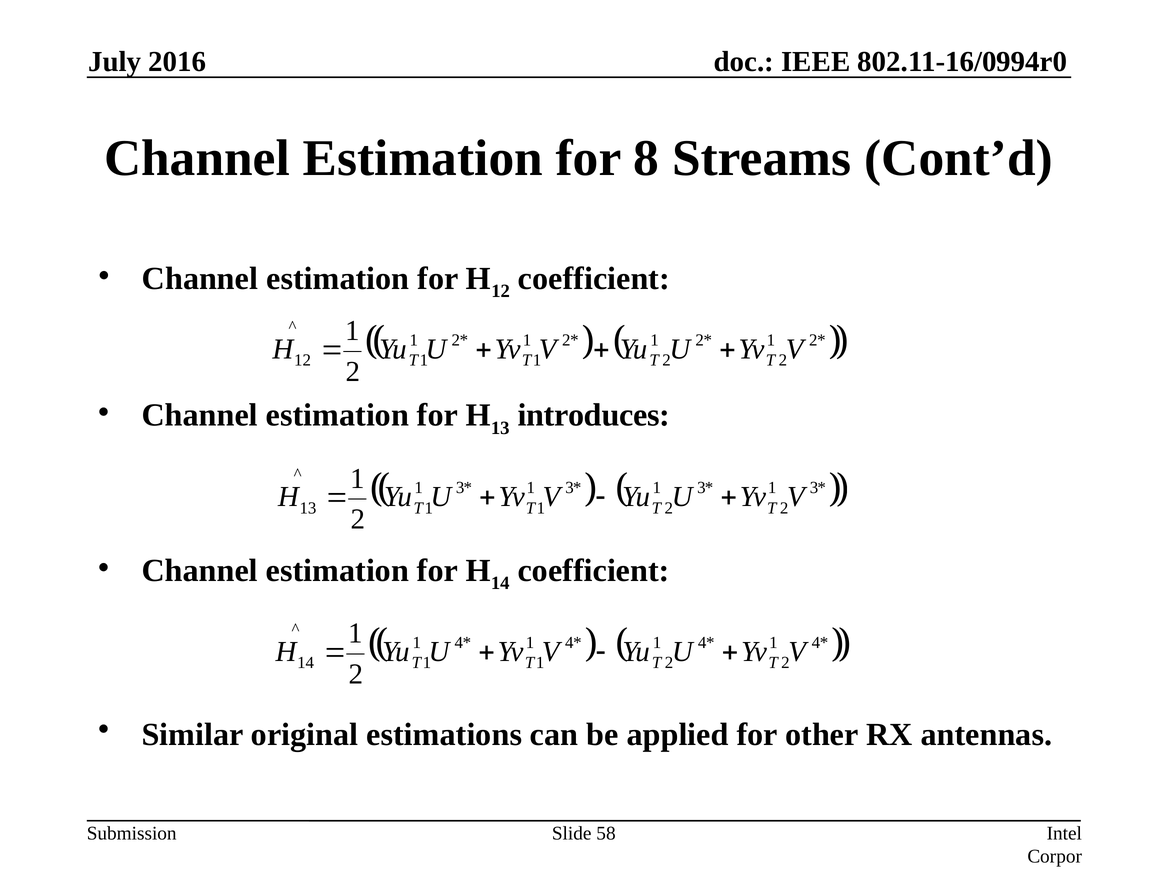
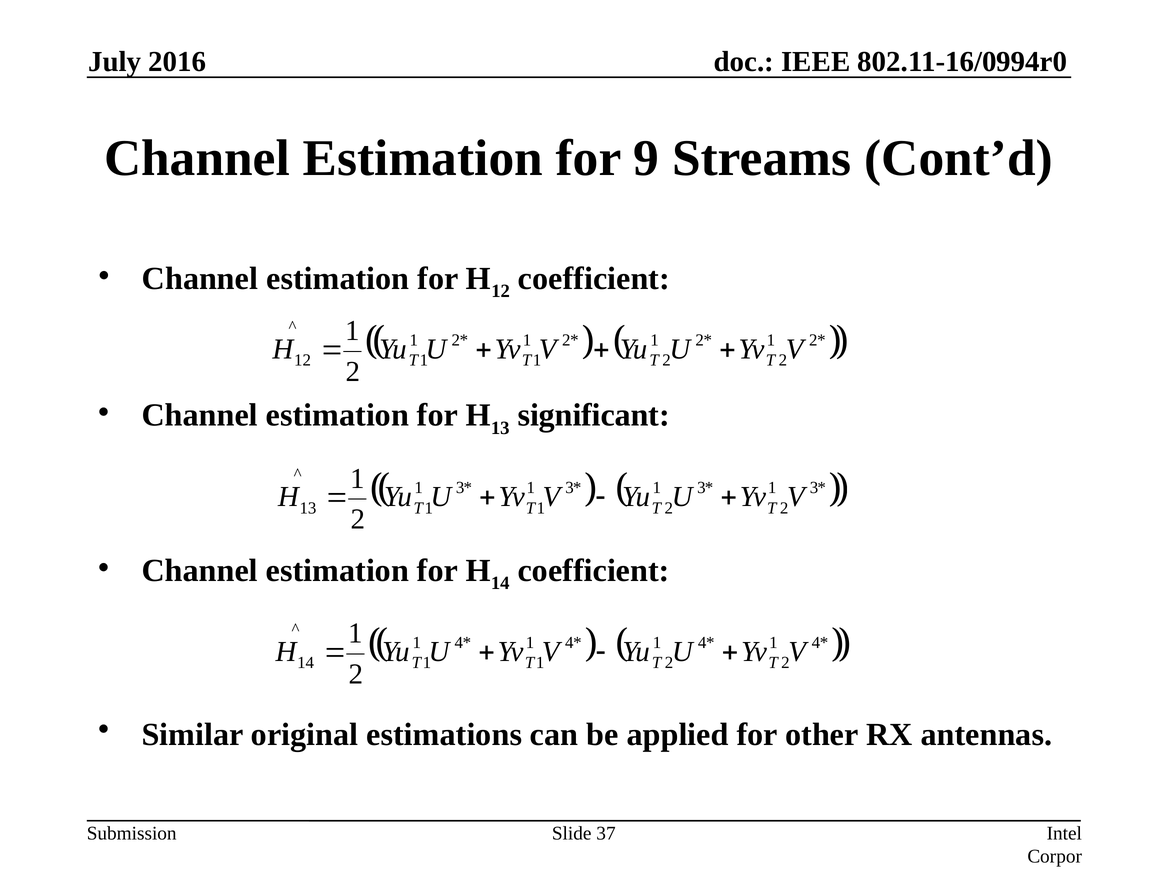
8: 8 -> 9 (646, 158)
introduces: introduces -> significant (594, 415)
58: 58 -> 37 (606, 833)
